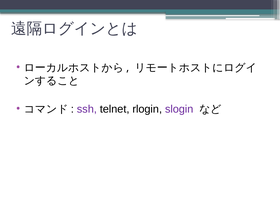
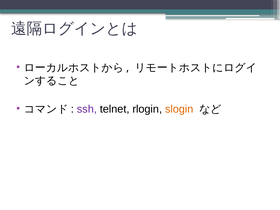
slogin colour: purple -> orange (179, 109)
